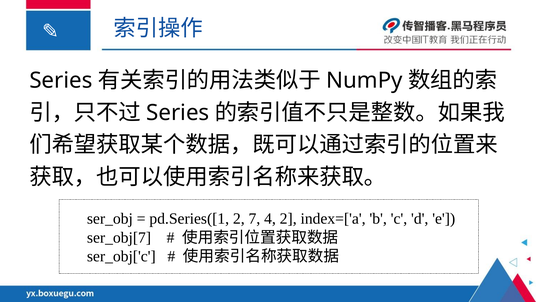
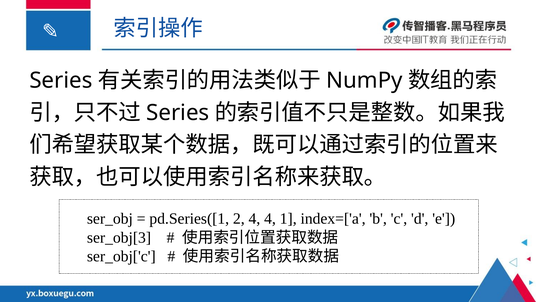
2 7: 7 -> 4 (254, 218)
4 2: 2 -> 1 (288, 218)
ser_obj[7: ser_obj[7 -> ser_obj[3 (119, 237)
